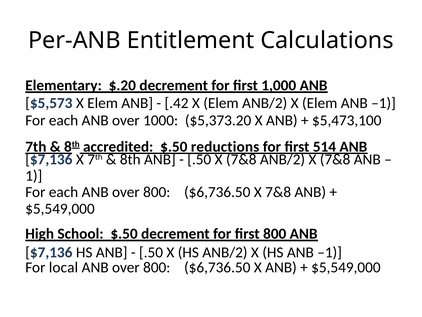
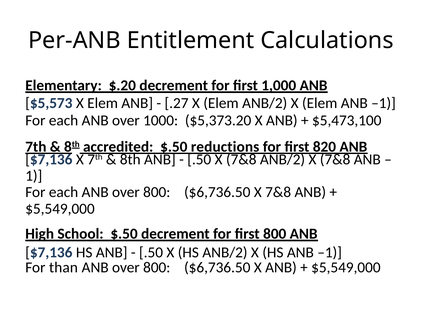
.42: .42 -> .27 (177, 103)
514: 514 -> 820 (324, 147)
local: local -> than (63, 267)
